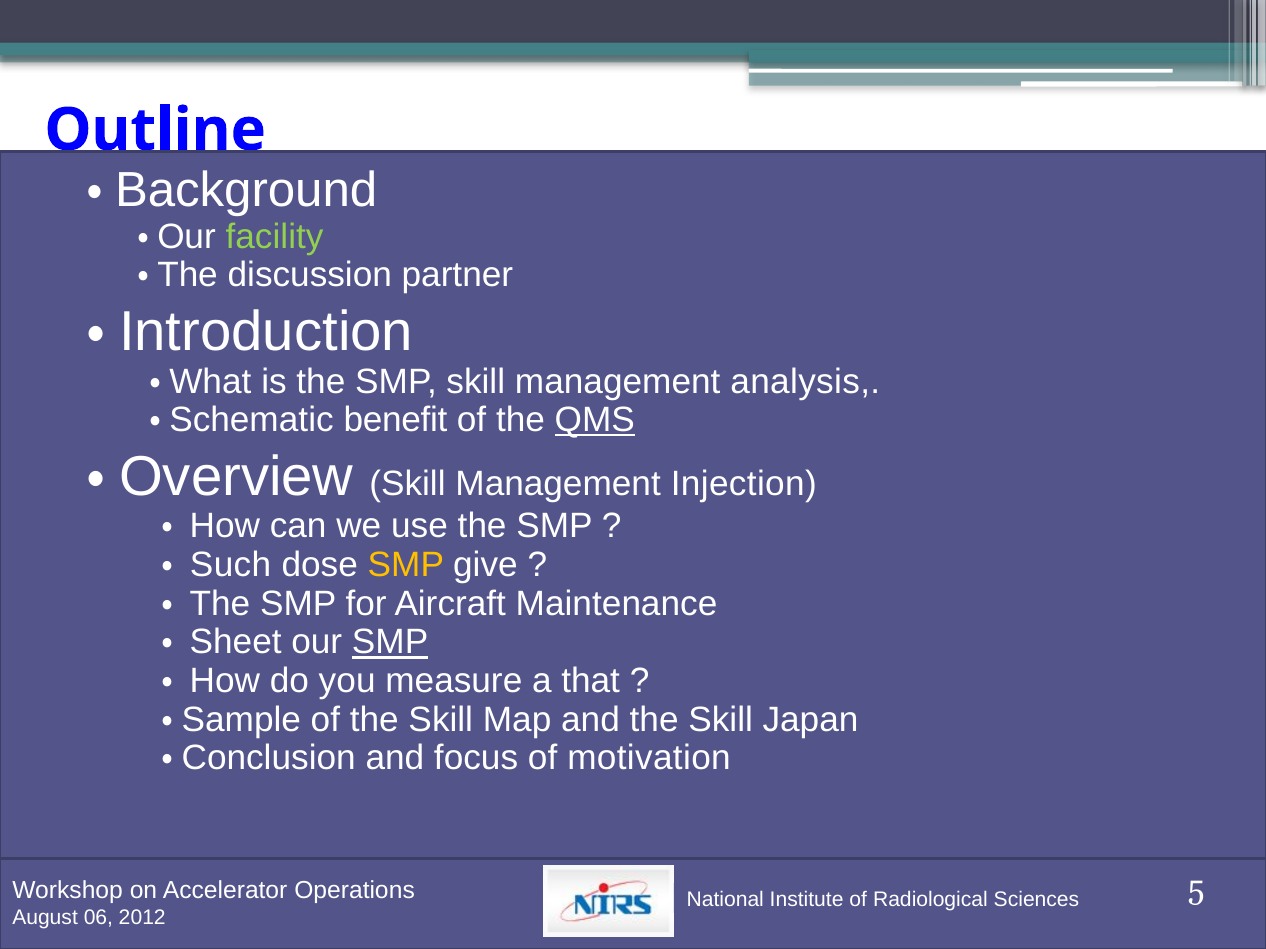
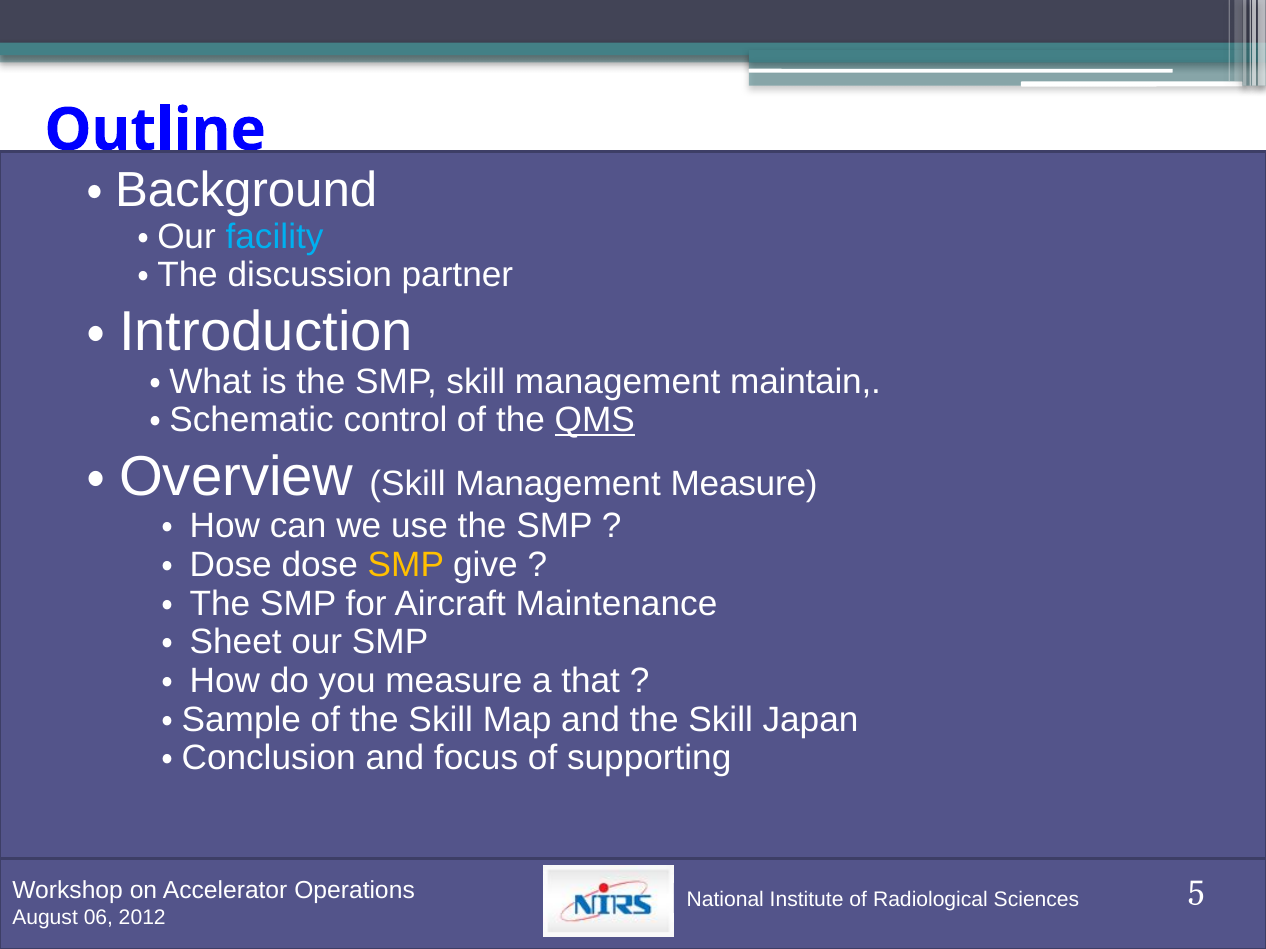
facility colour: light green -> light blue (275, 237)
analysis: analysis -> maintain (806, 382)
benefit: benefit -> control (395, 420)
Management Injection: Injection -> Measure (744, 484)
Such: Such -> Dose (231, 565)
SMP underline: present -> none (390, 643)
motivation: motivation -> supporting (649, 759)
